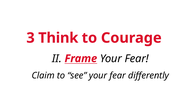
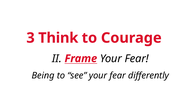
Claim: Claim -> Being (43, 76)
